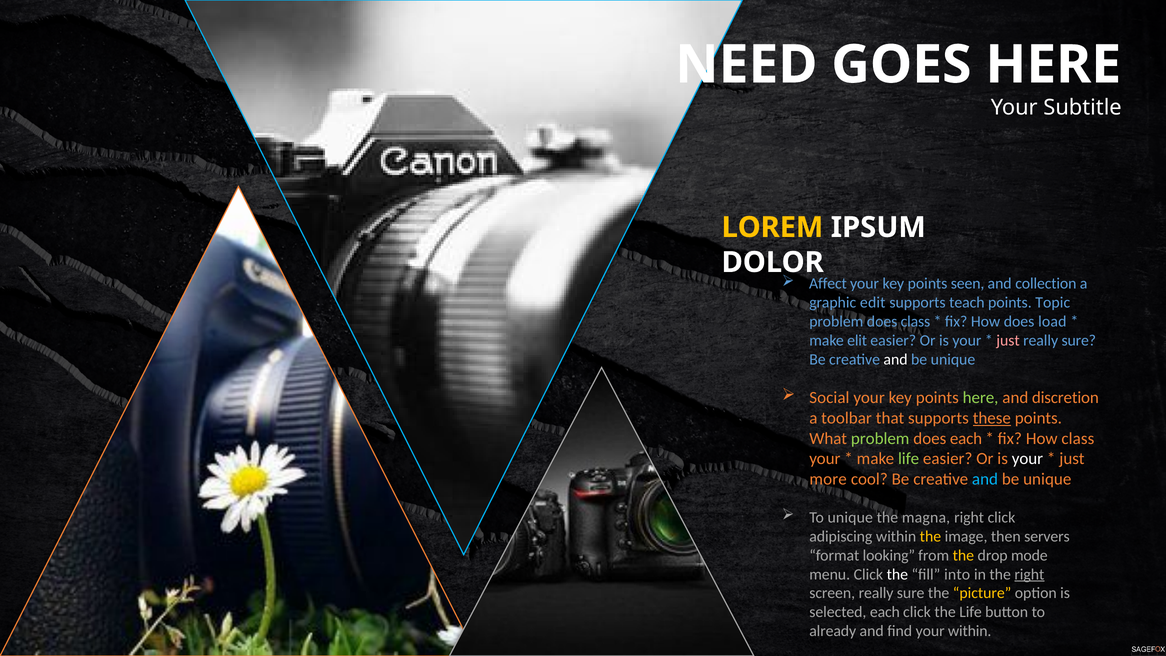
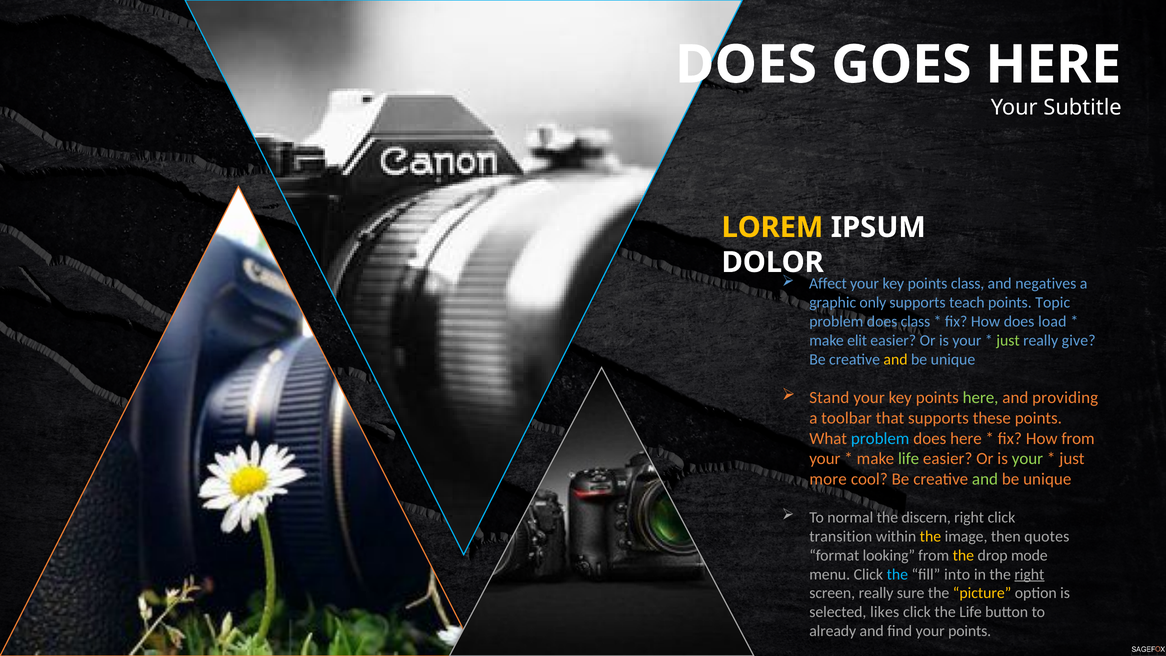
NEED: NEED -> DOES (746, 65)
points seen: seen -> class (968, 284)
collection: collection -> negatives (1046, 284)
edit: edit -> only (873, 303)
just colour: pink -> light green (1008, 341)
sure: sure -> give (1079, 341)
and colour: white -> yellow (896, 360)
Social: Social -> Stand (829, 397)
discretion: discretion -> providing (1065, 397)
these underline: present -> none (992, 418)
problem colour: light green -> light blue (880, 438)
does each: each -> here (966, 438)
How class: class -> from (1078, 438)
your colour: white -> light green (1027, 459)
and colour: light blue -> light green (985, 479)
To unique: unique -> normal (850, 517)
magna: magna -> discern (926, 517)
adipiscing: adipiscing -> transition (841, 536)
servers: servers -> quotes (1047, 536)
the colour: white -> light blue (897, 574)
selected each: each -> likes (885, 612)
your within: within -> points (970, 631)
